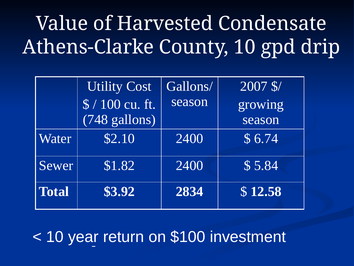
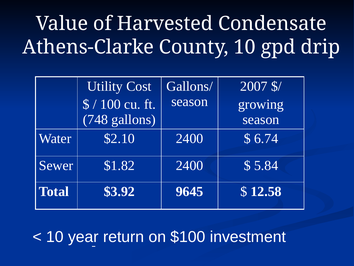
2834: 2834 -> 9645 (190, 191)
